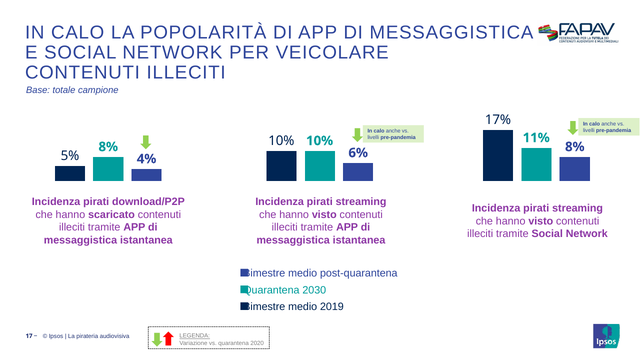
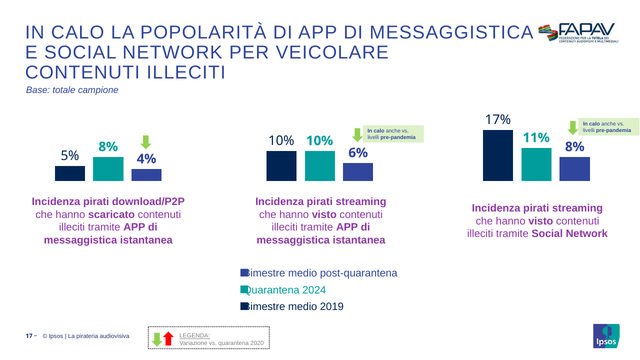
2030: 2030 -> 2024 (314, 290)
